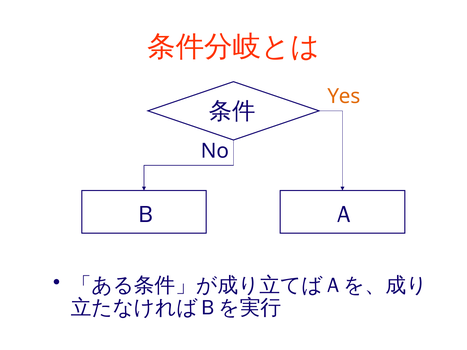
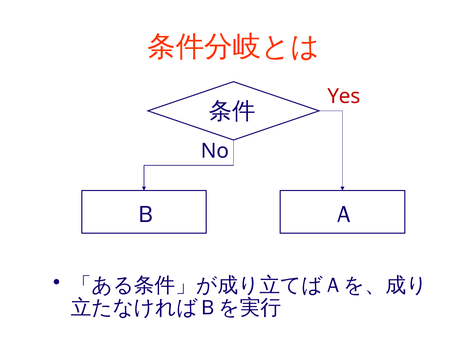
Yes colour: orange -> red (344, 96)
